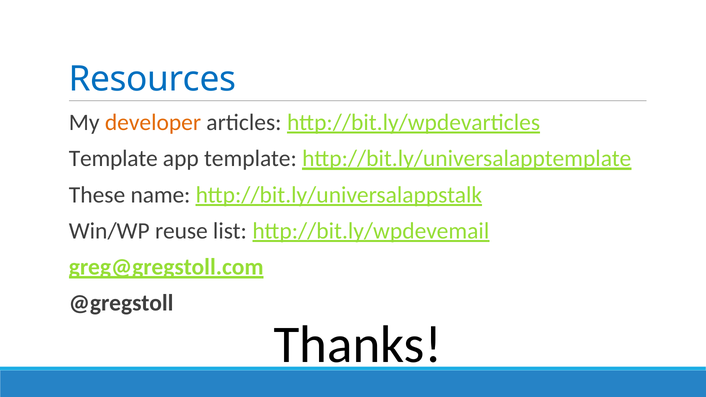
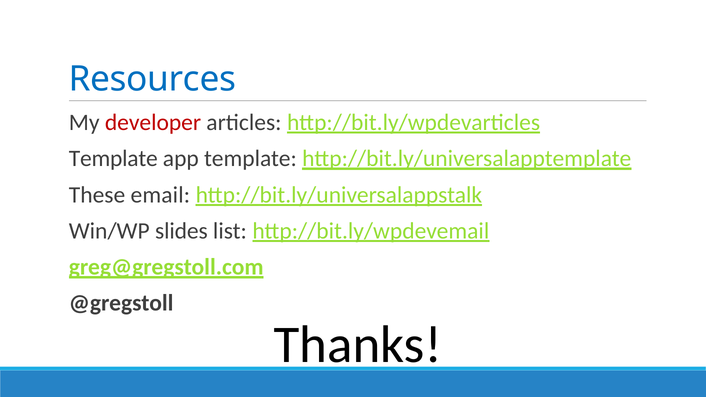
developer colour: orange -> red (153, 122)
name: name -> email (160, 195)
reuse: reuse -> slides (181, 231)
